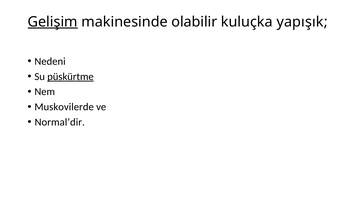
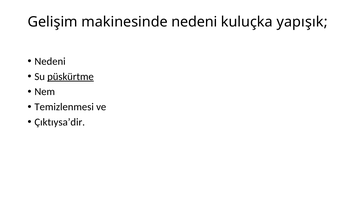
Gelişim underline: present -> none (53, 22)
makinesinde olabilir: olabilir -> nedeni (194, 22)
Muskovilerde: Muskovilerde -> Temizlenmesi (64, 107)
Normal’dir: Normal’dir -> Çıktıysa’dir (60, 122)
